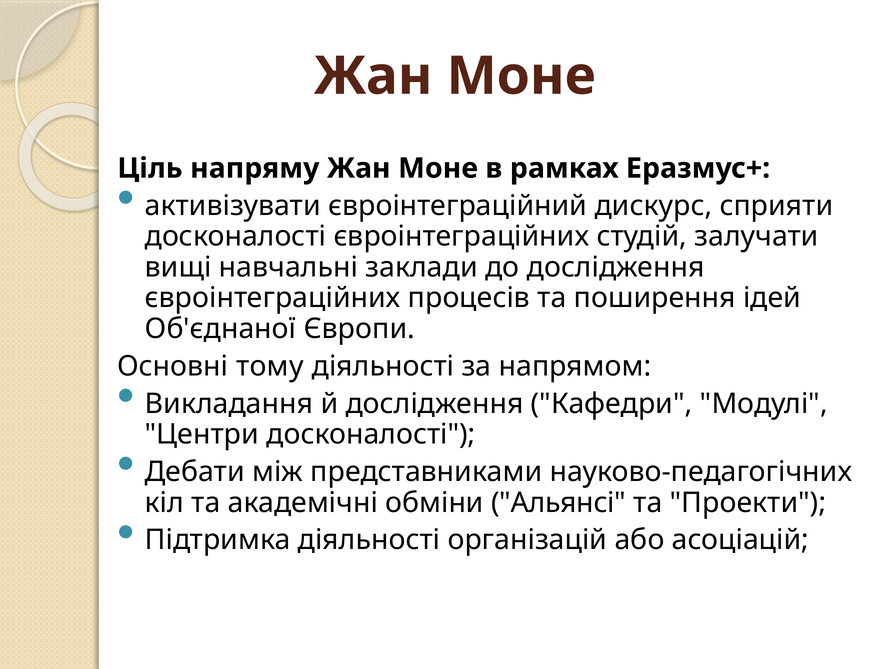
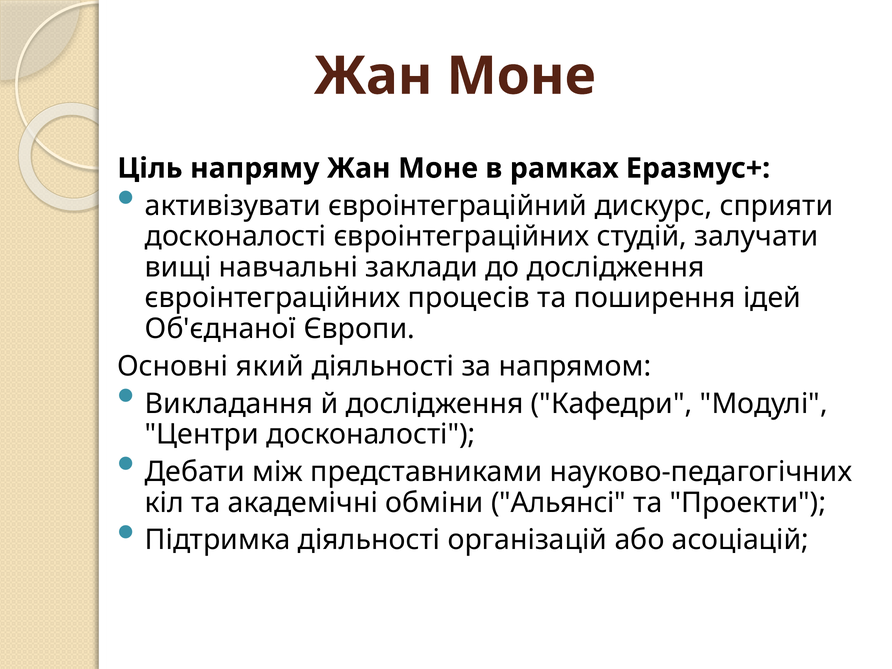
тому: тому -> який (270, 366)
